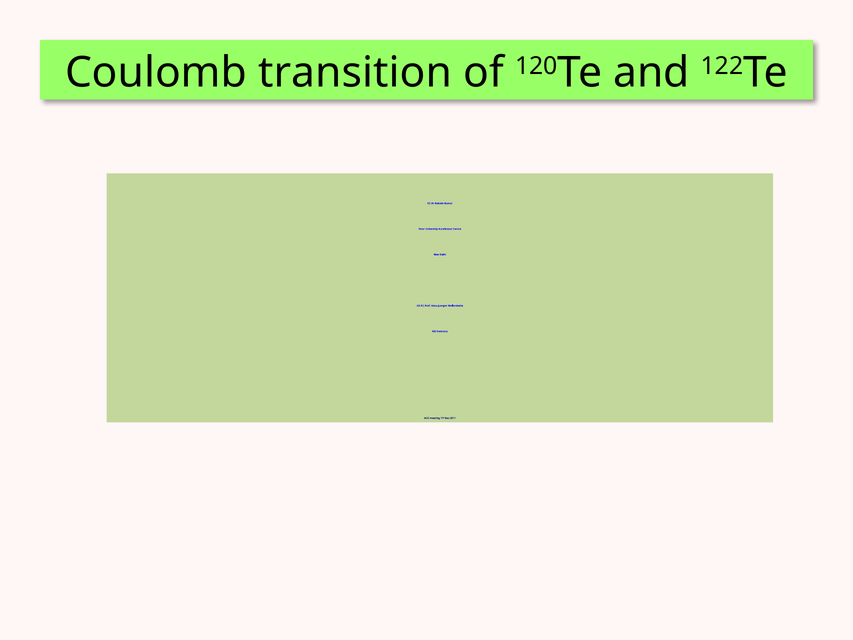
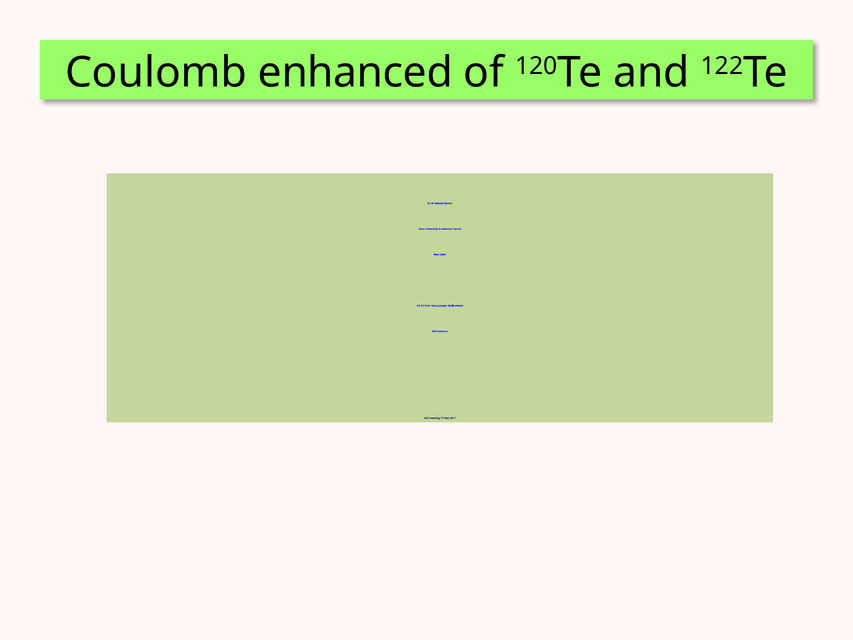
transition: transition -> enhanced (355, 73)
